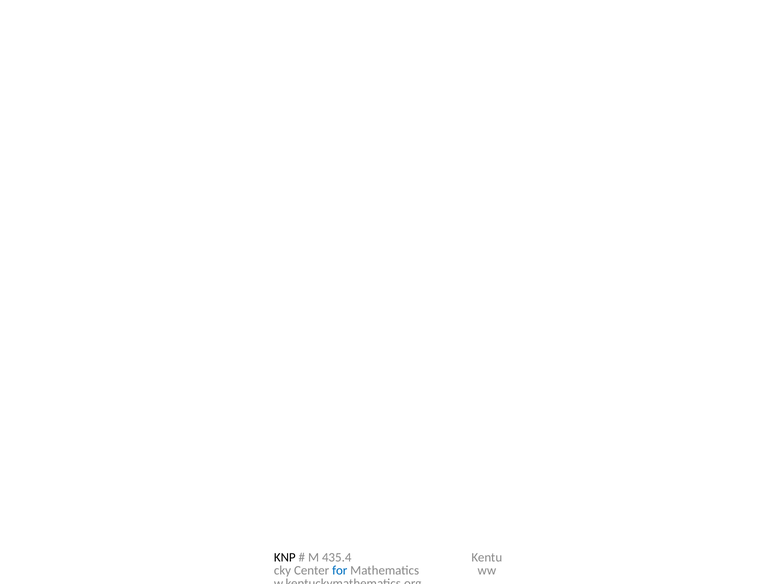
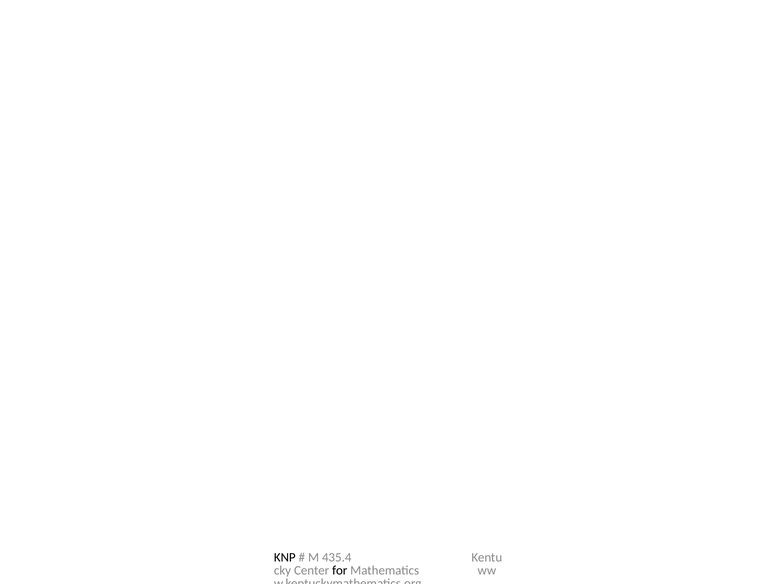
for colour: blue -> black (340, 571)
